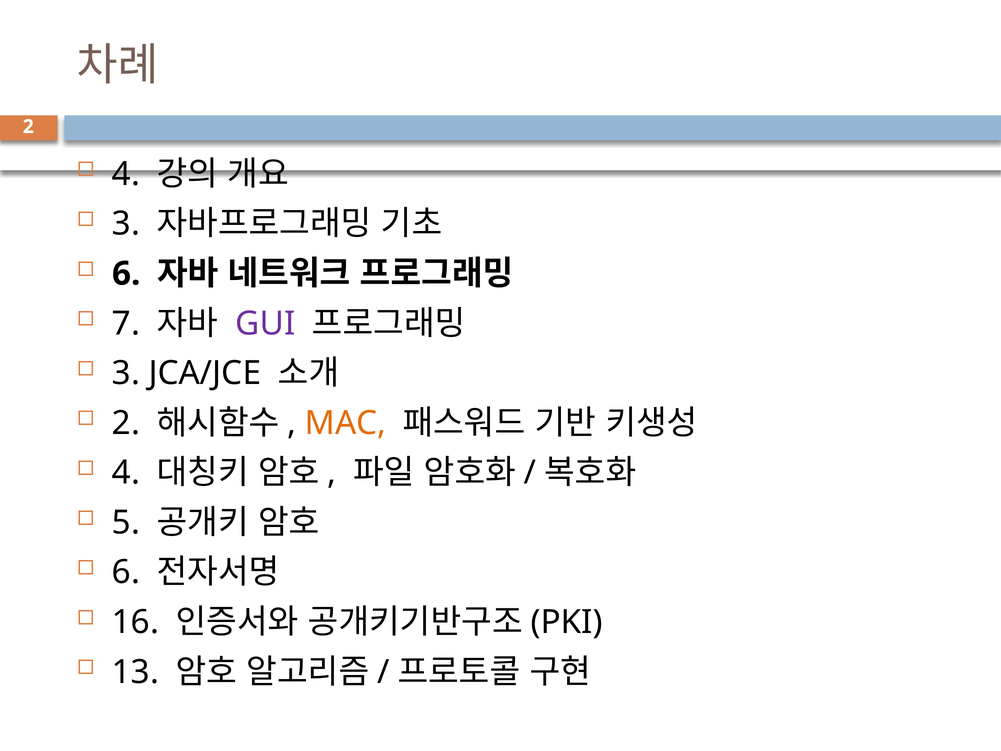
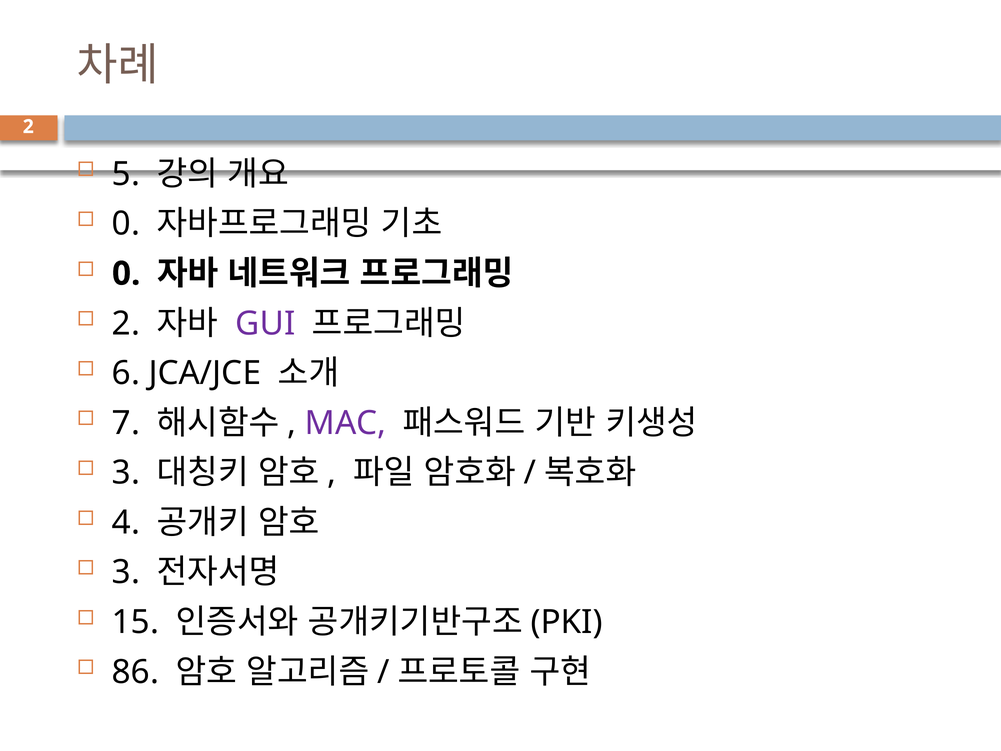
4: 4 -> 5 (126, 174)
3: 3 -> 0 (126, 224)
6: 6 -> 0 (126, 274)
7: 7 -> 2 (126, 323)
3: 3 -> 6 (126, 373)
2: 2 -> 7 (126, 423)
MAC colour: orange -> purple (346, 423)
4: 4 -> 3 (126, 473)
5: 5 -> 4 (126, 522)
6: 6 -> 3 (126, 572)
16: 16 -> 15 (135, 622)
13: 13 -> 86 (135, 672)
